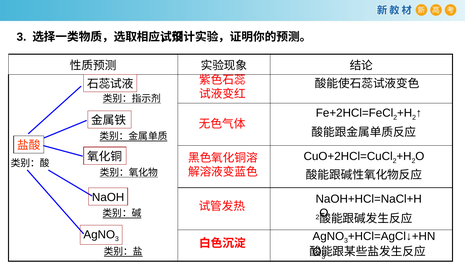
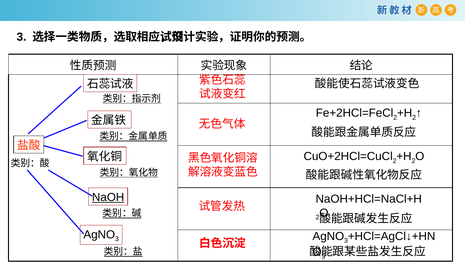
NaOH underline: none -> present (108, 197)
